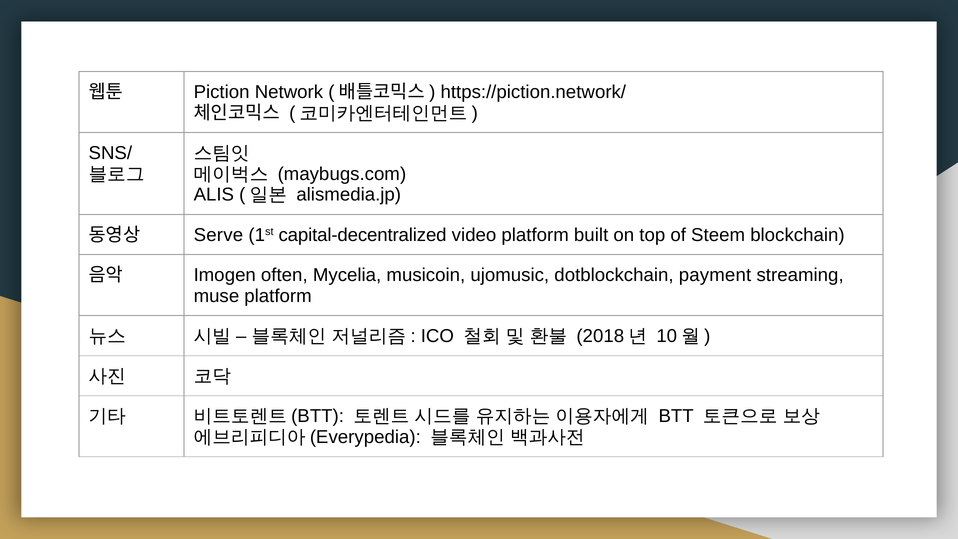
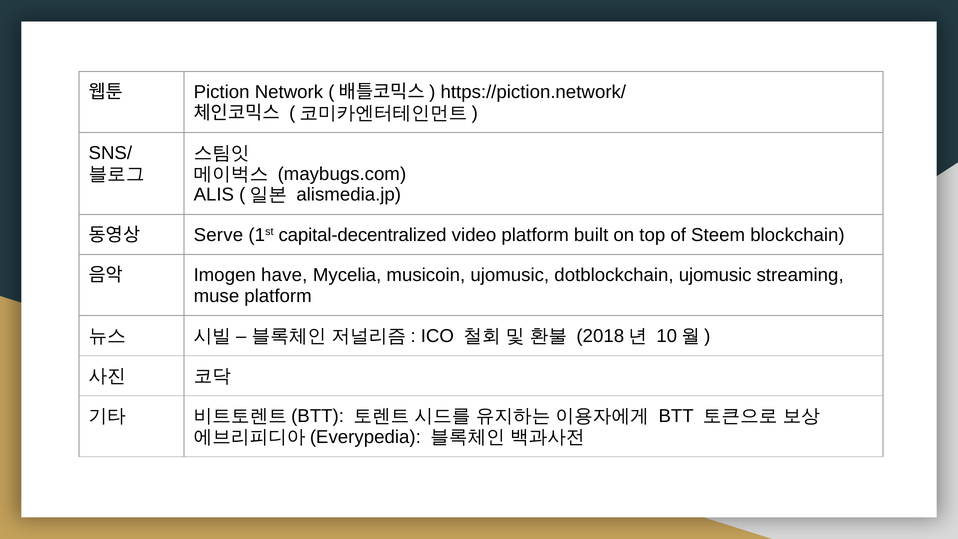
often: often -> have (284, 275)
dotblockchain payment: payment -> ujomusic (715, 275)
